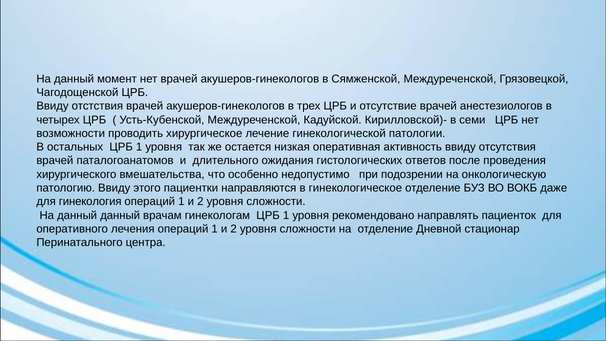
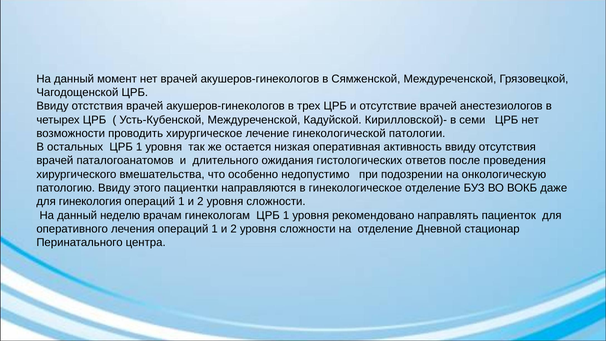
данный данный: данный -> неделю (120, 215)
